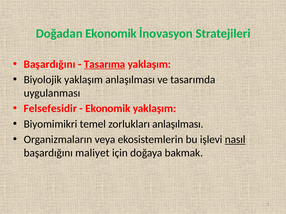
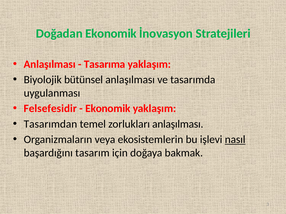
Başardığını: Başardığını -> Anlaşılması (50, 64)
Tasarıma underline: present -> none (105, 64)
Biyolojik yaklaşım: yaklaşım -> bütünsel (84, 80)
Biyomimikri: Biyomimikri -> Tasarımdan (50, 124)
maliyet: maliyet -> tasarım (92, 153)
